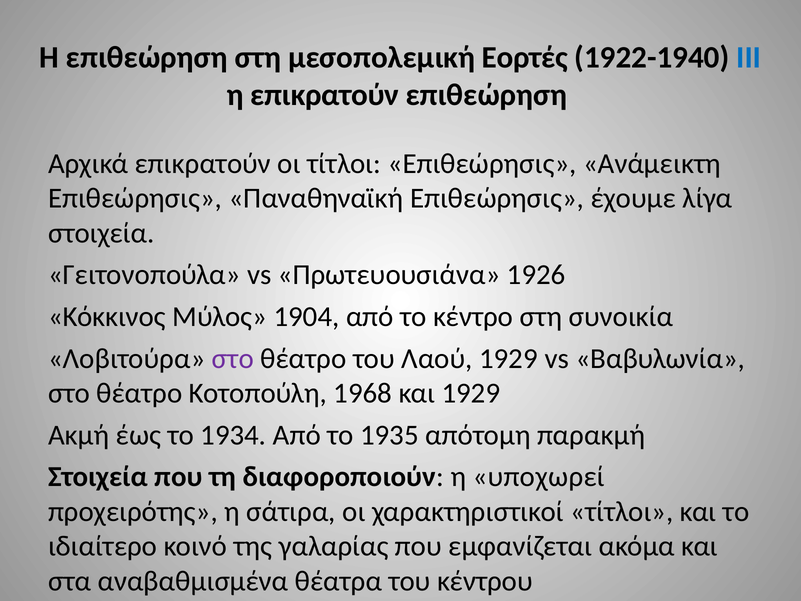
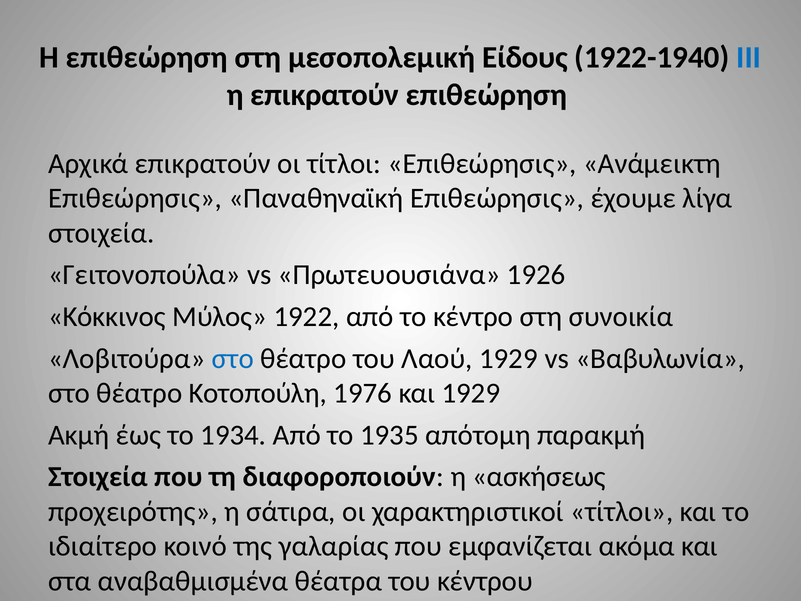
Εορτές: Εορτές -> Είδους (525, 58)
1904: 1904 -> 1922 (307, 317)
στο colour: purple -> blue (233, 358)
1968: 1968 -> 1976 (363, 393)
υποχωρεί: υποχωρεί -> ασκήσεως (539, 477)
